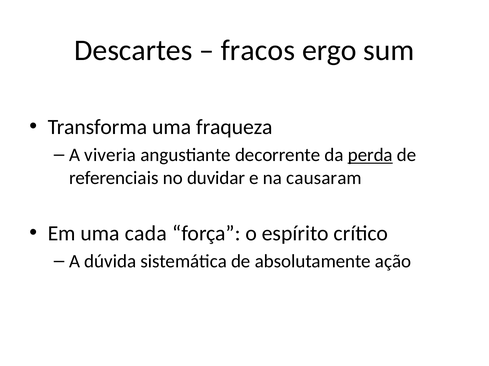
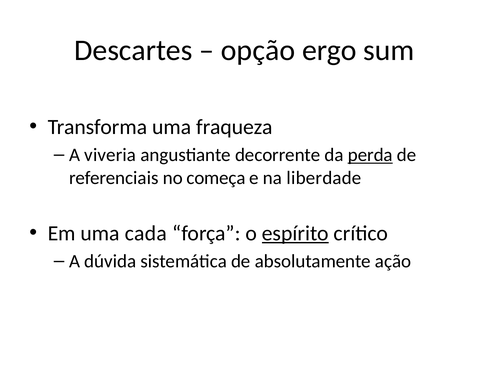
fracos: fracos -> opção (258, 50)
duvidar: duvidar -> começa (216, 178)
causaram: causaram -> liberdade (324, 178)
espírito underline: none -> present (295, 234)
